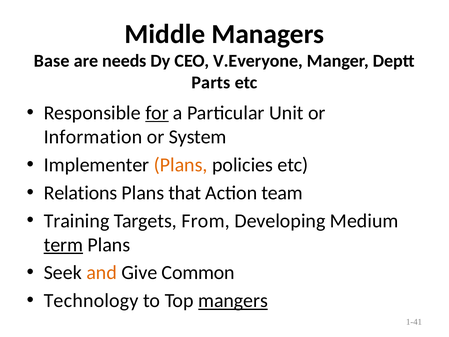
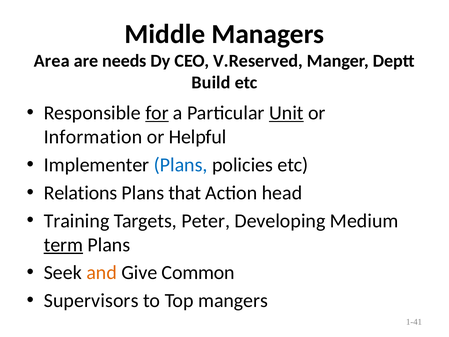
Base: Base -> Area (52, 61)
V.Everyone: V.Everyone -> V.Reserved (258, 61)
Parts: Parts -> Build (211, 82)
Unit underline: none -> present (286, 113)
System: System -> Helpful (198, 137)
Plans colour: orange -> blue (181, 165)
team: team -> head (282, 193)
From: From -> Peter (206, 221)
Technology: Technology -> Supervisors (91, 300)
mangers underline: present -> none (233, 300)
